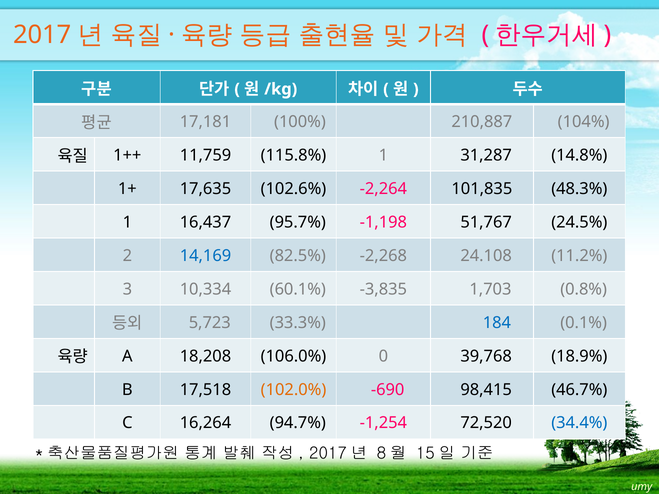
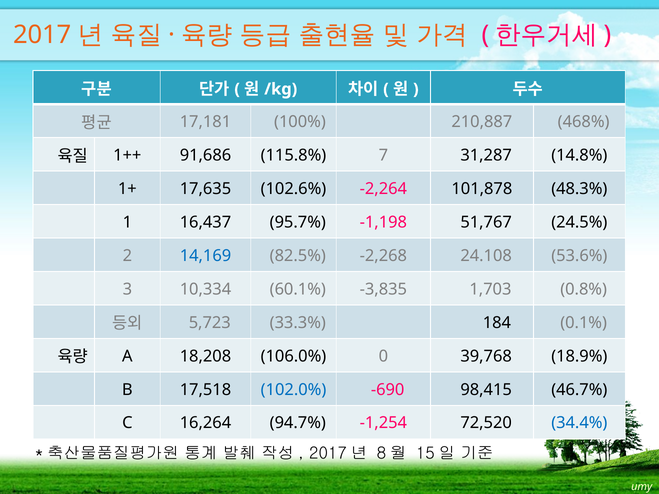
104%: 104% -> 468% (584, 122)
11,759: 11,759 -> 91,686 (205, 155)
115.8% 1: 1 -> 7 (383, 155)
101,835: 101,835 -> 101,878 (482, 189)
11.2%: 11.2% -> 53.6% (579, 256)
184 colour: blue -> black (497, 323)
102.0% colour: orange -> blue (294, 390)
